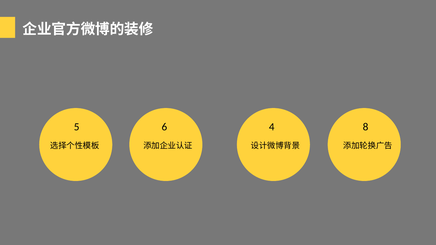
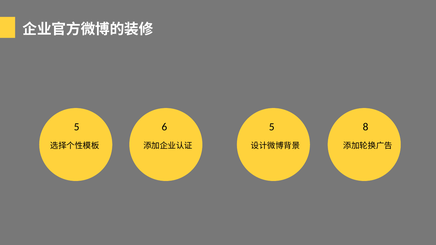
6 4: 4 -> 5 (272, 127)
